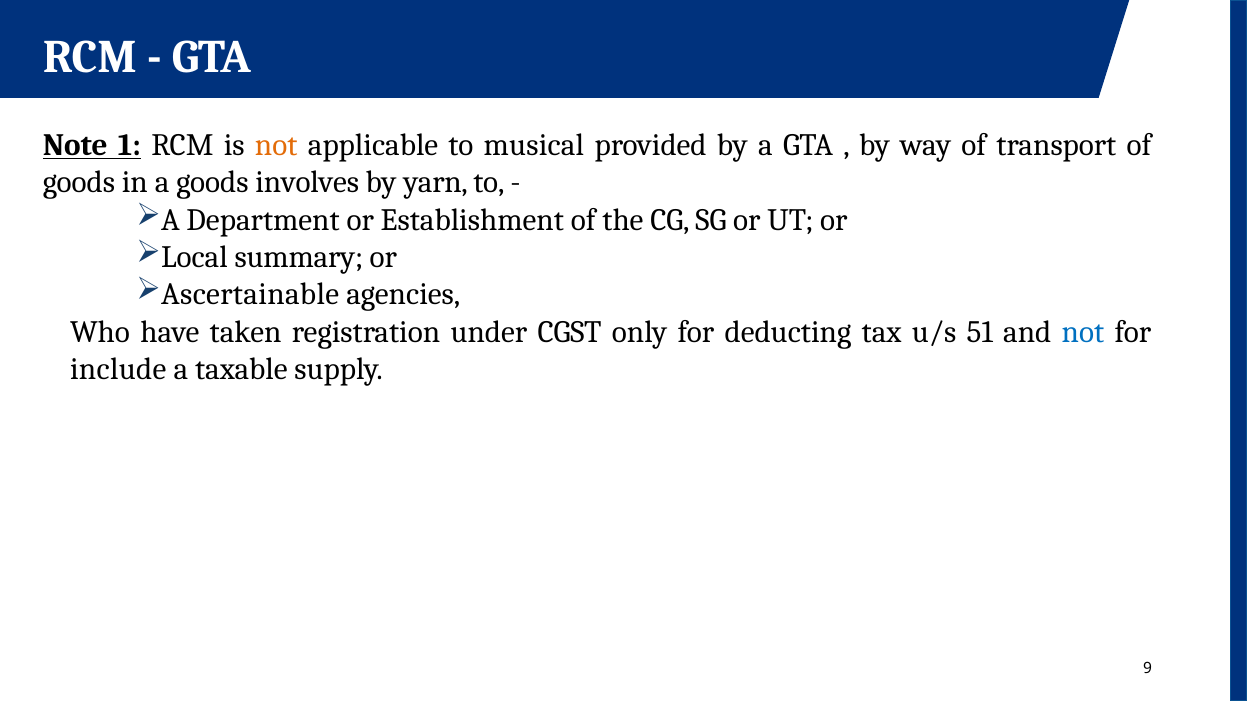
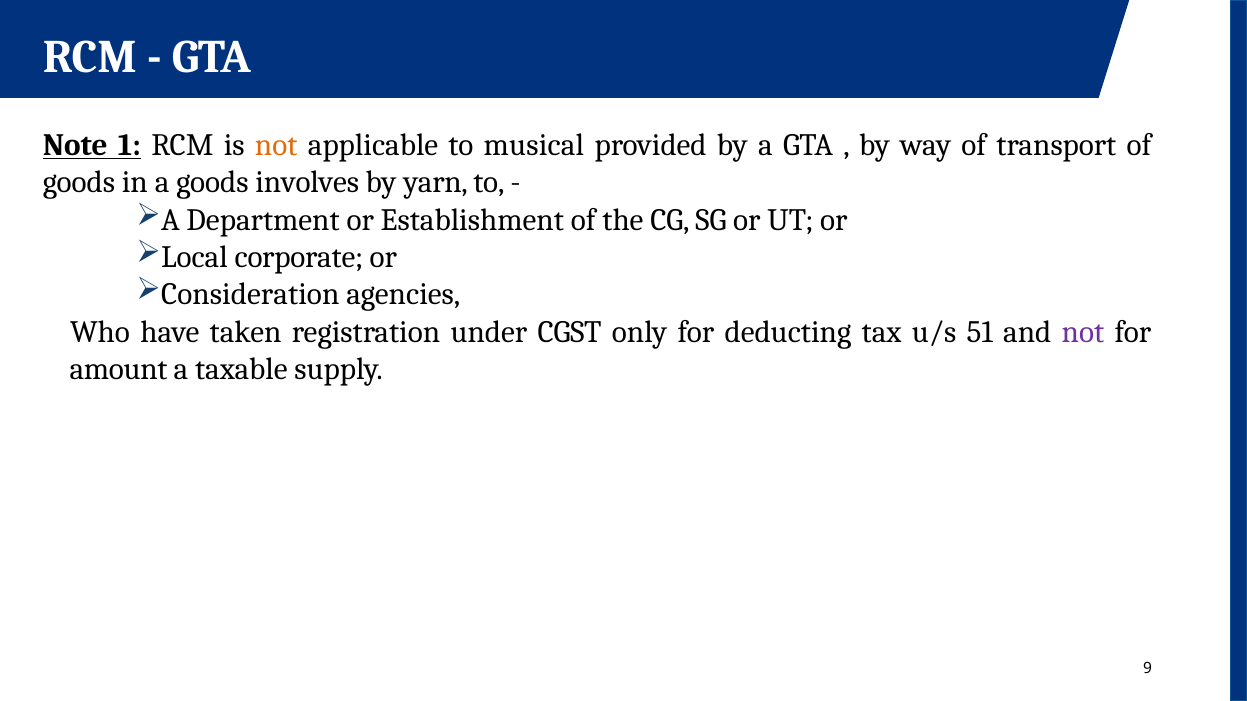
summary: summary -> corporate (299, 257)
Ascertainable: Ascertainable -> Consideration (250, 295)
not colour: blue -> purple (1083, 332)
include: include -> amount (119, 370)
